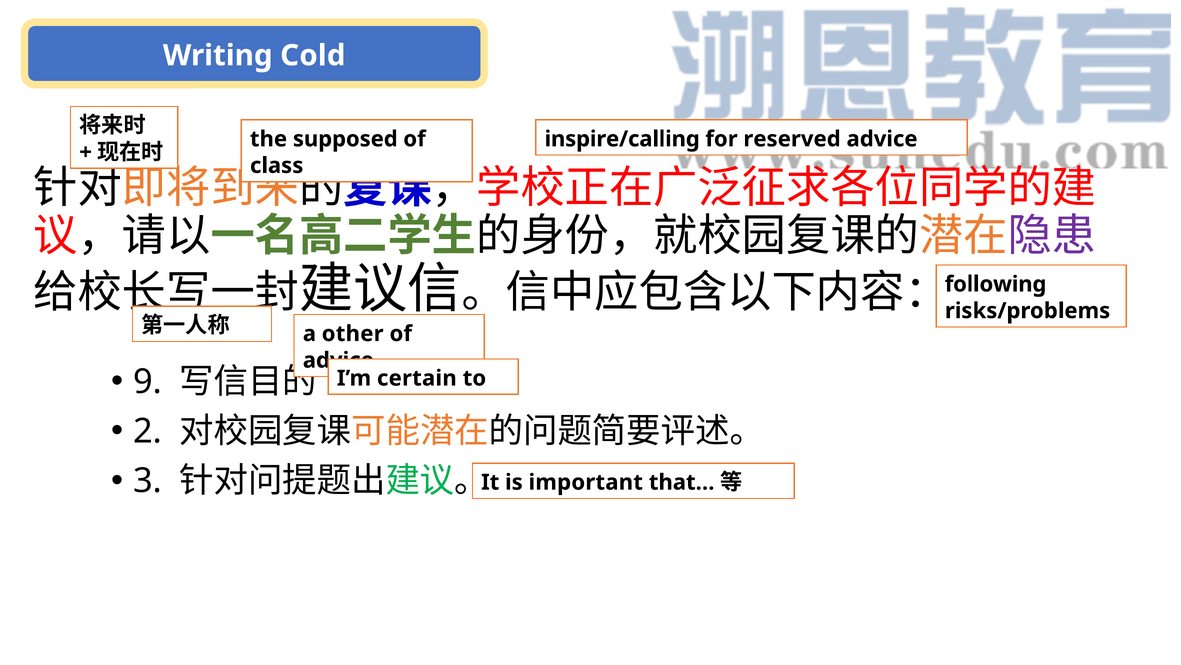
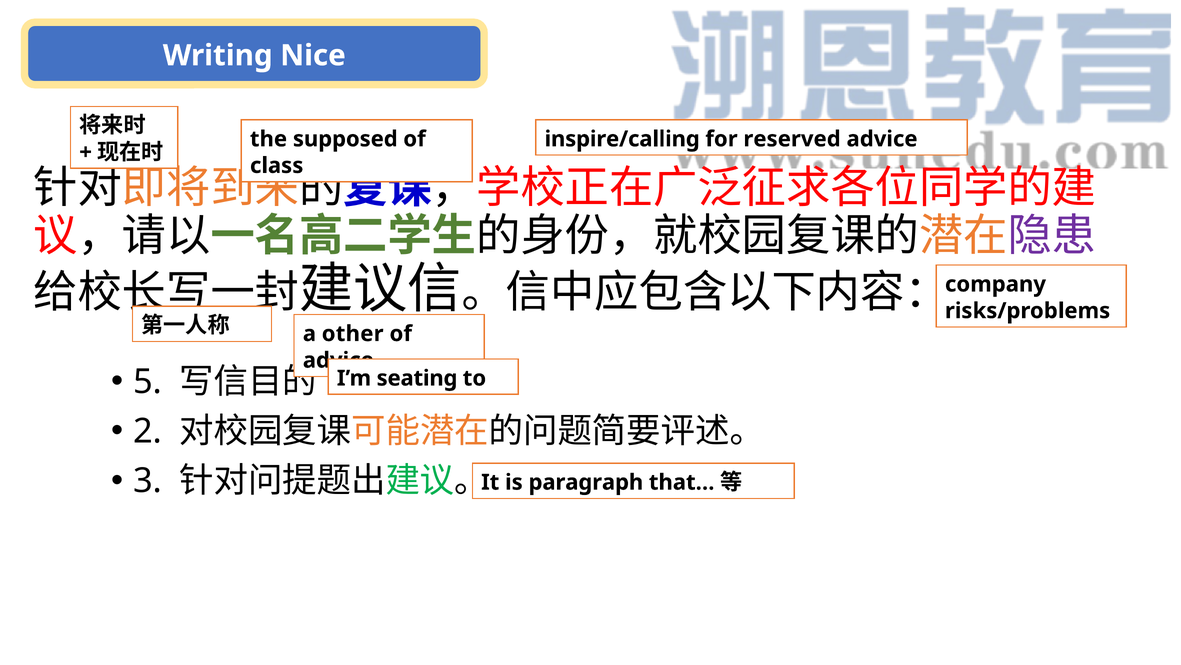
Cold: Cold -> Nice (313, 55)
following: following -> company (995, 284)
9: 9 -> 5 (148, 381)
certain: certain -> seating (417, 378)
important: important -> paragraph (586, 482)
